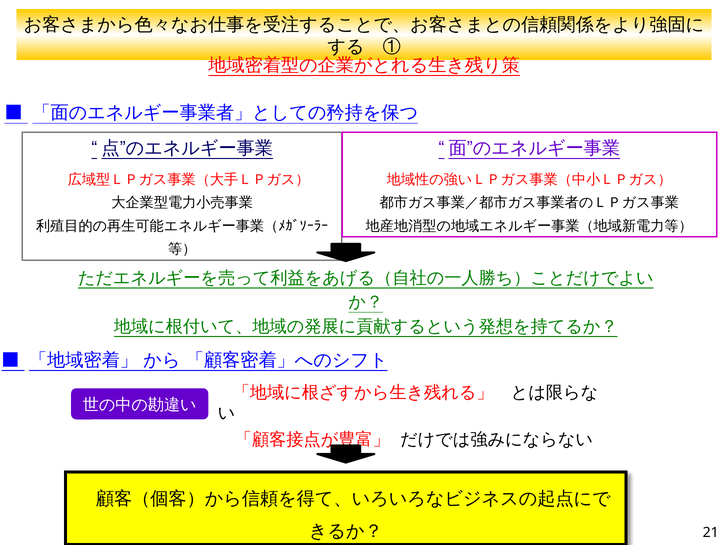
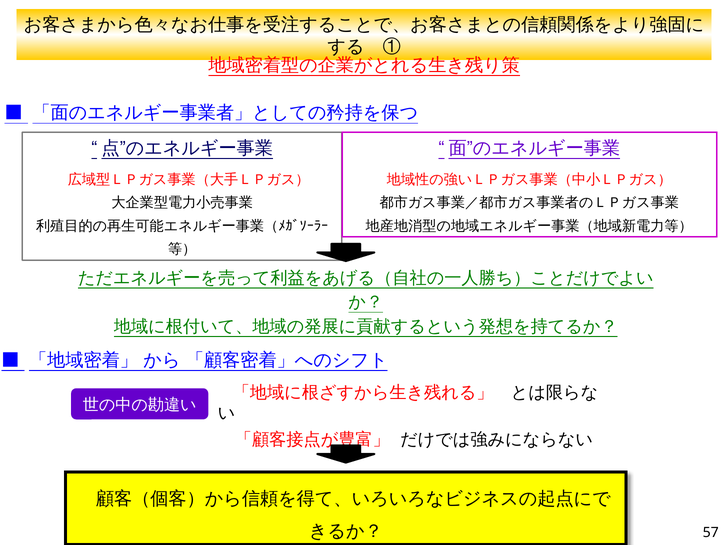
21: 21 -> 57 (711, 532)
